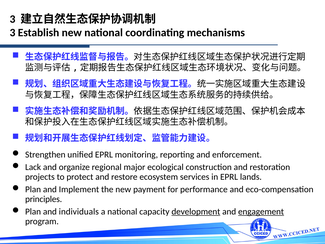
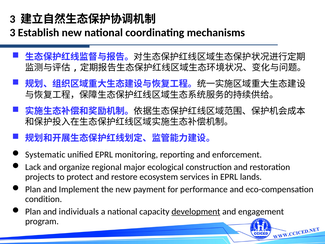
Strengthen: Strengthen -> Systematic (45, 155)
principles: principles -> condition (44, 199)
engagement underline: present -> none (261, 211)
